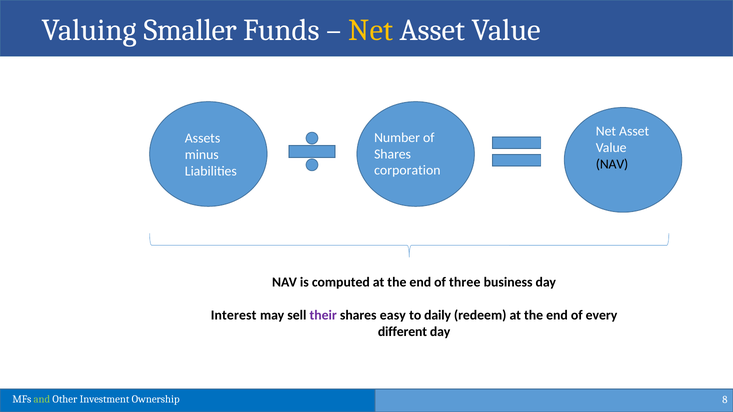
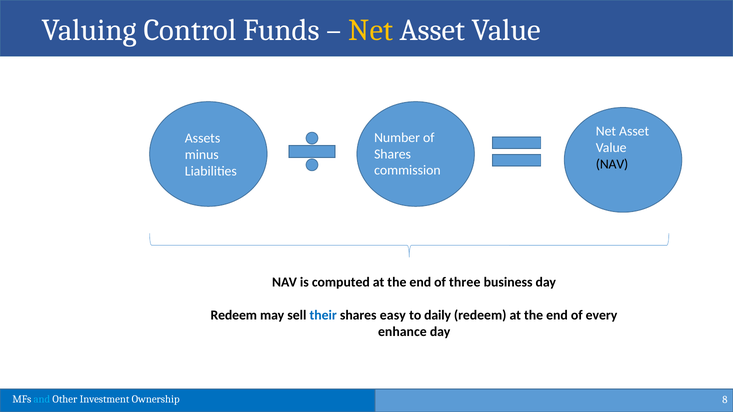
Smaller: Smaller -> Control (190, 30)
corporation: corporation -> commission (407, 171)
Interest: Interest -> Redeem (234, 316)
their colour: purple -> blue (323, 316)
different: different -> enhance (402, 332)
and colour: light green -> light blue (42, 400)
